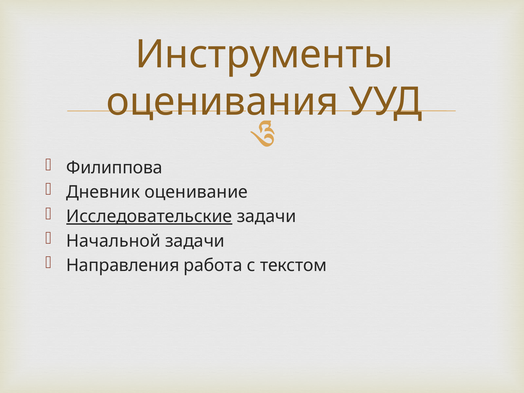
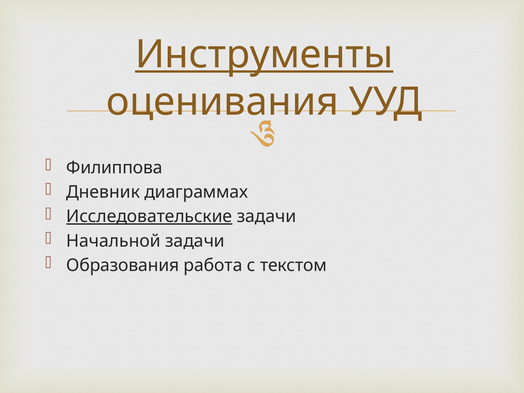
Инструменты underline: none -> present (264, 55)
оценивание: оценивание -> диаграммах (196, 192)
Направления: Направления -> Образования (123, 265)
